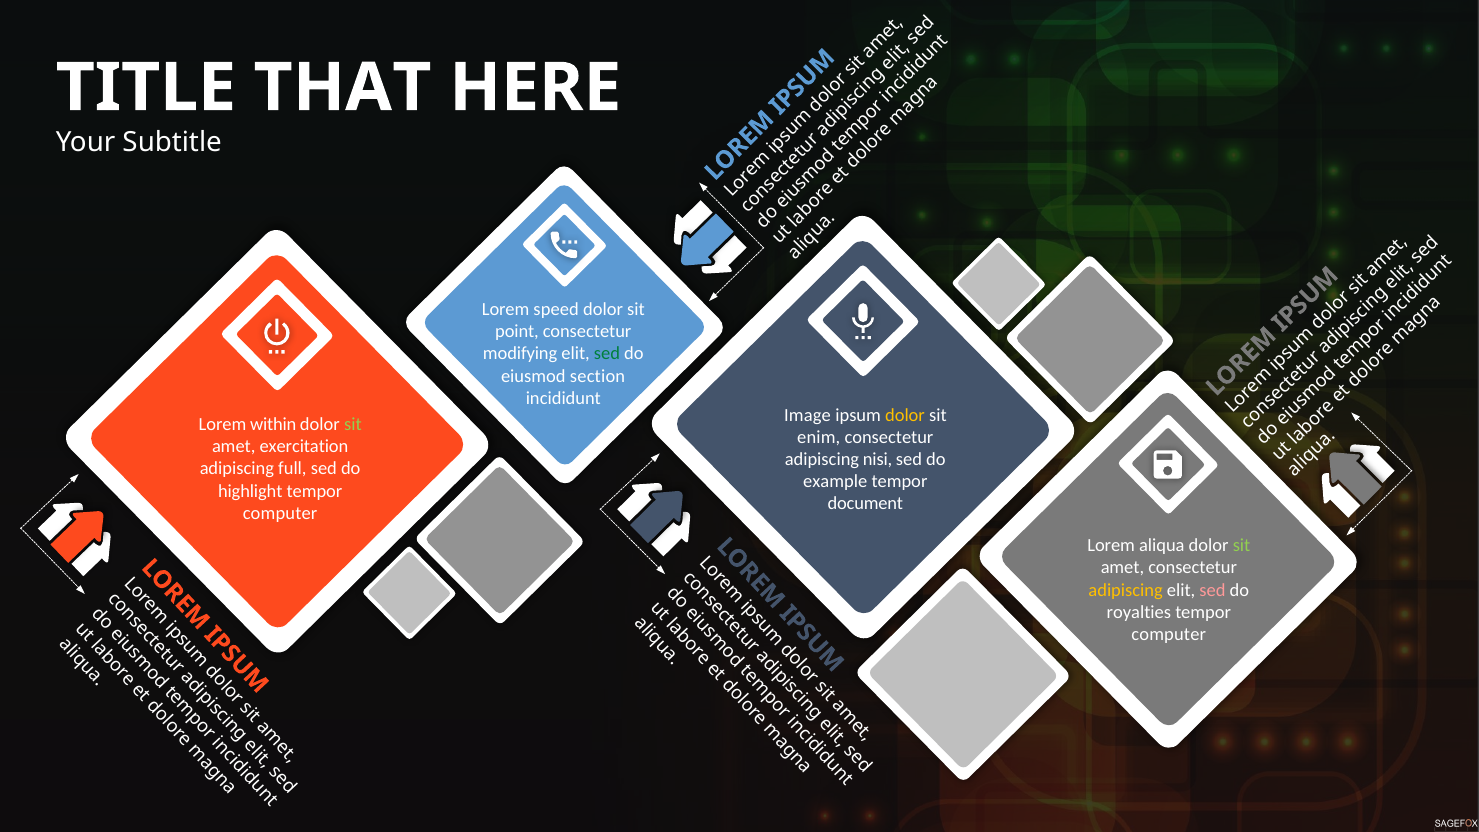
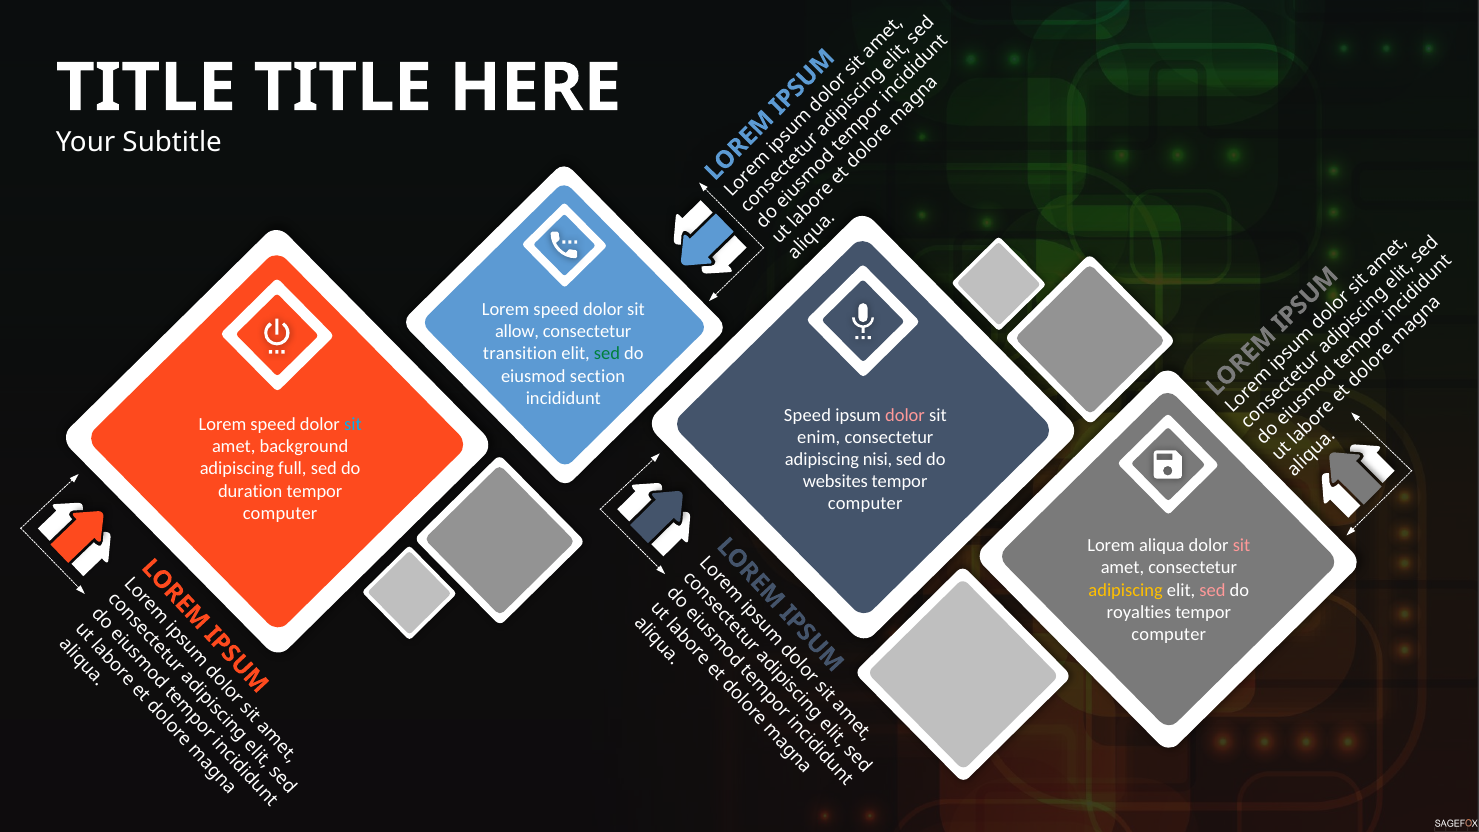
THAT: THAT -> TITLE (343, 88)
point: point -> allow (517, 332)
modifying: modifying -> transition (520, 354)
Image: Image -> Speed (807, 415)
dolor colour: yellow -> pink (905, 415)
within: within -> speed (273, 424)
sit colour: light green -> light blue (353, 424)
exercitation: exercitation -> background (304, 447)
example: example -> websites (835, 482)
highlight: highlight -> duration (250, 491)
document: document -> computer (865, 504)
sit colour: light green -> pink (1242, 546)
